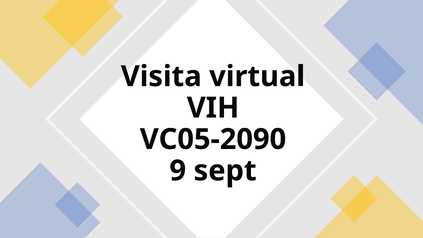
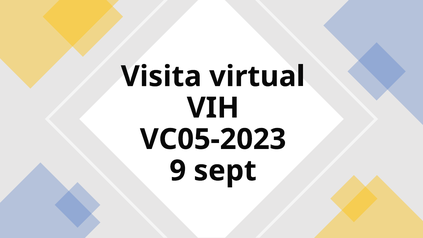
VC05-2090: VC05-2090 -> VC05-2023 (213, 139)
